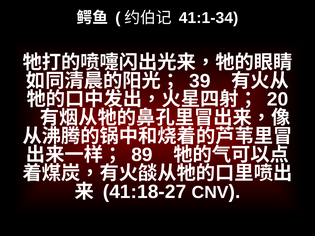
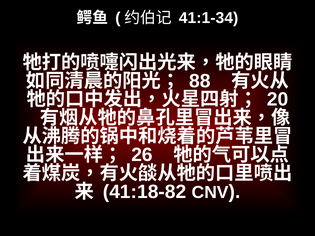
39: 39 -> 88 (200, 81)
89: 89 -> 26 (142, 155)
41:18-27: 41:18-27 -> 41:18-82 (145, 192)
